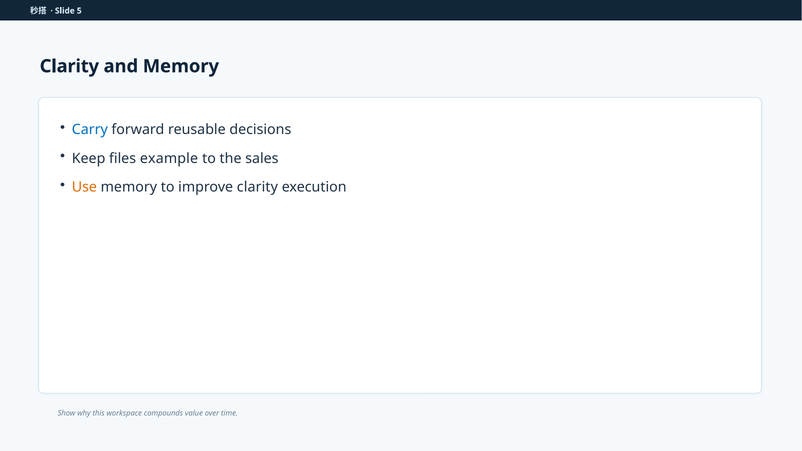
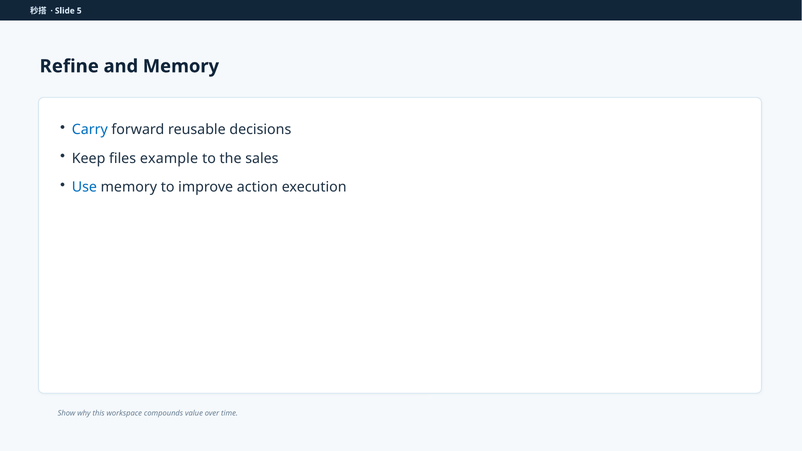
Clarity: Clarity -> Refine (69, 66)
Use colour: orange -> blue (84, 187)
improve clarity: clarity -> action (257, 187)
